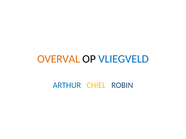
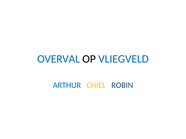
OVERVAL colour: orange -> blue (59, 59)
